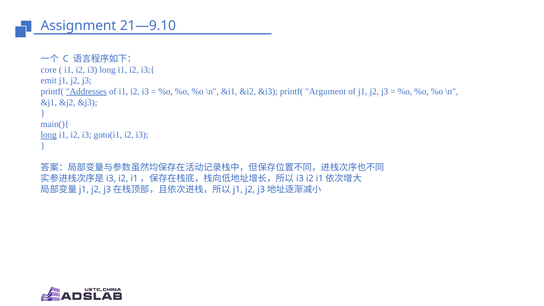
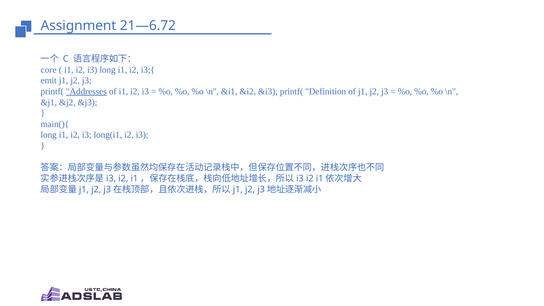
21—9.10: 21—9.10 -> 21—6.72 (148, 26)
Argument: Argument -> Definition (326, 92)
long underline: present -> none (49, 135)
goto(i1: goto(i1 -> long(i1 (108, 135)
